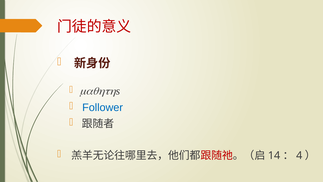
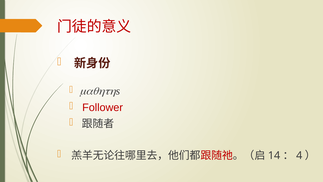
Follower colour: blue -> red (103, 107)
